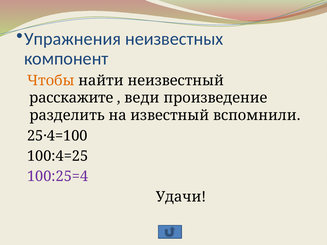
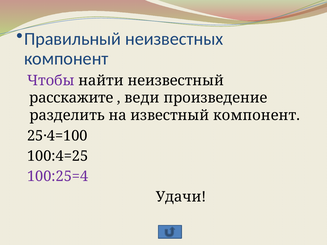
Упражнения: Упражнения -> Правильный (73, 39)
Чтобы colour: orange -> purple (51, 81)
известный вспомнили: вспомнили -> компонент (257, 115)
